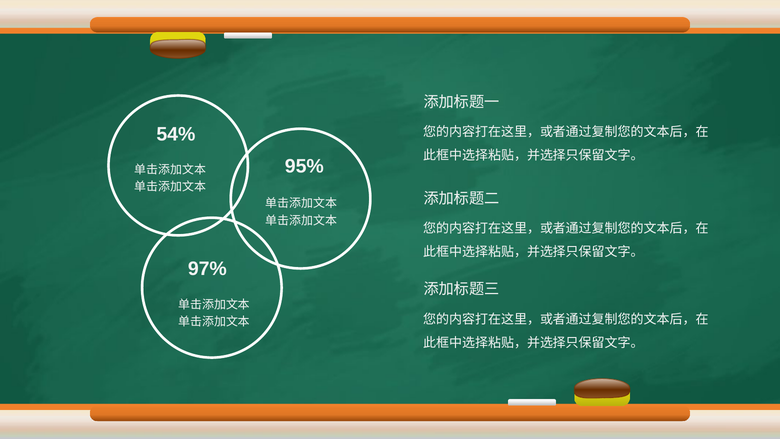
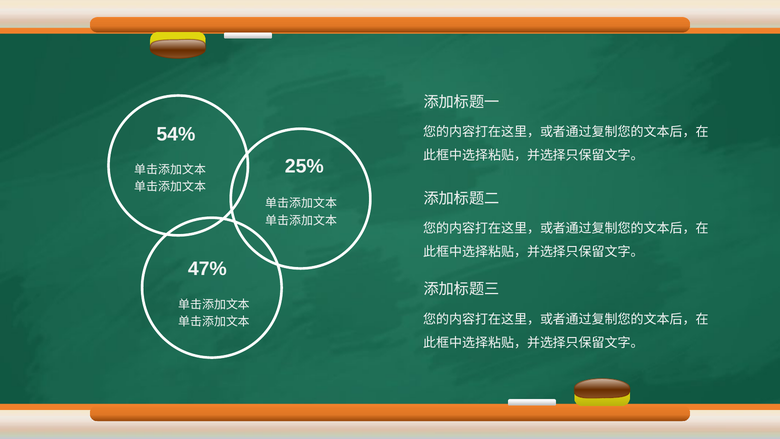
95%: 95% -> 25% (304, 166)
97%: 97% -> 47% (207, 268)
